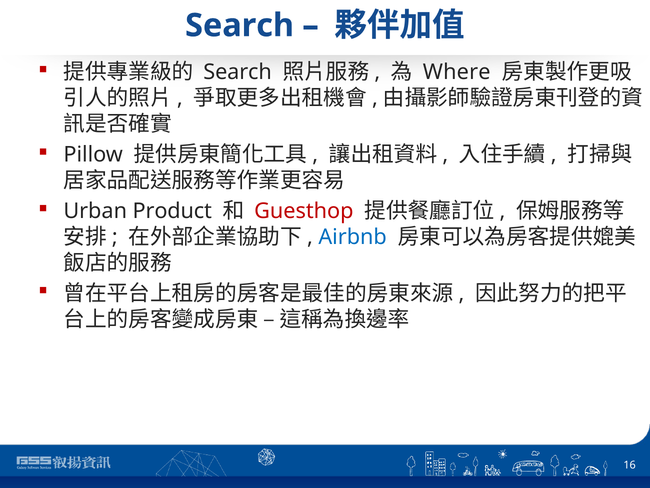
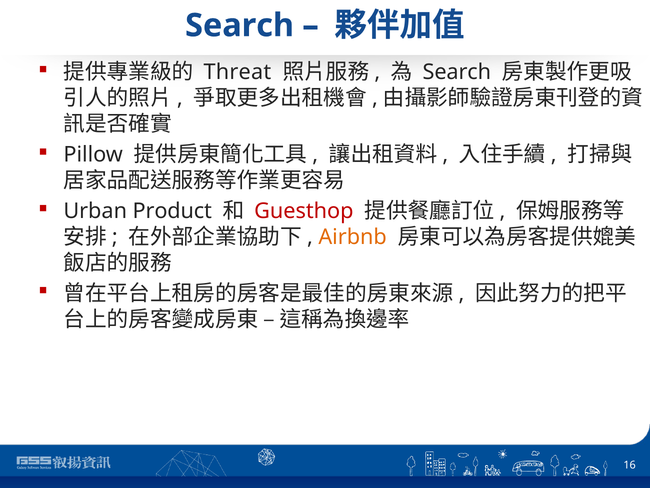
Search: Search -> Threat (237, 72)
Where: Where -> Search (457, 72)
Airbnb colour: blue -> orange (353, 237)
